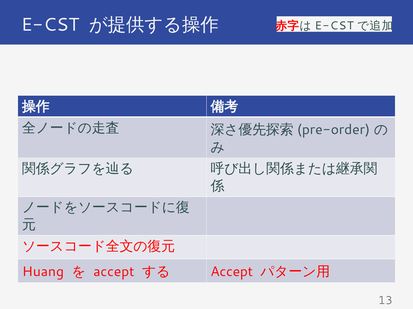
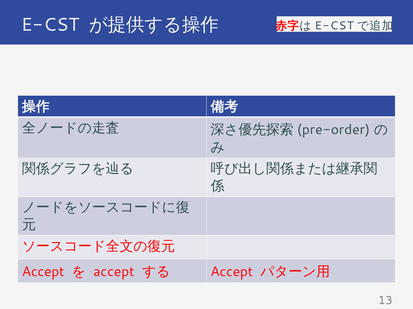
Huang: Huang -> Accept (43, 272)
